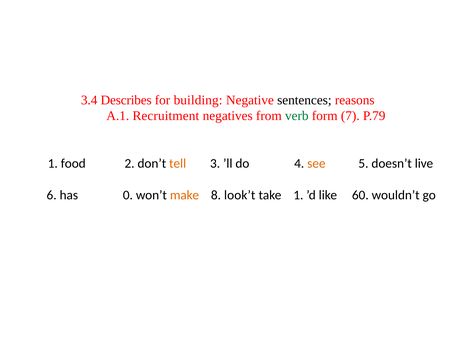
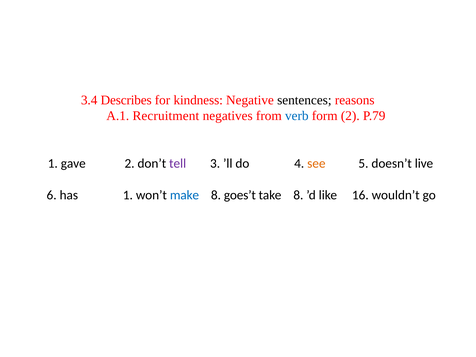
building: building -> kindness (198, 100)
verb colour: green -> blue (297, 116)
form 7: 7 -> 2 (350, 116)
food: food -> gave (73, 164)
tell colour: orange -> purple (178, 164)
has 0: 0 -> 1 (128, 195)
make colour: orange -> blue (184, 195)
look’t: look’t -> goes’t (240, 195)
take 1: 1 -> 8 (298, 195)
60: 60 -> 16 (360, 195)
